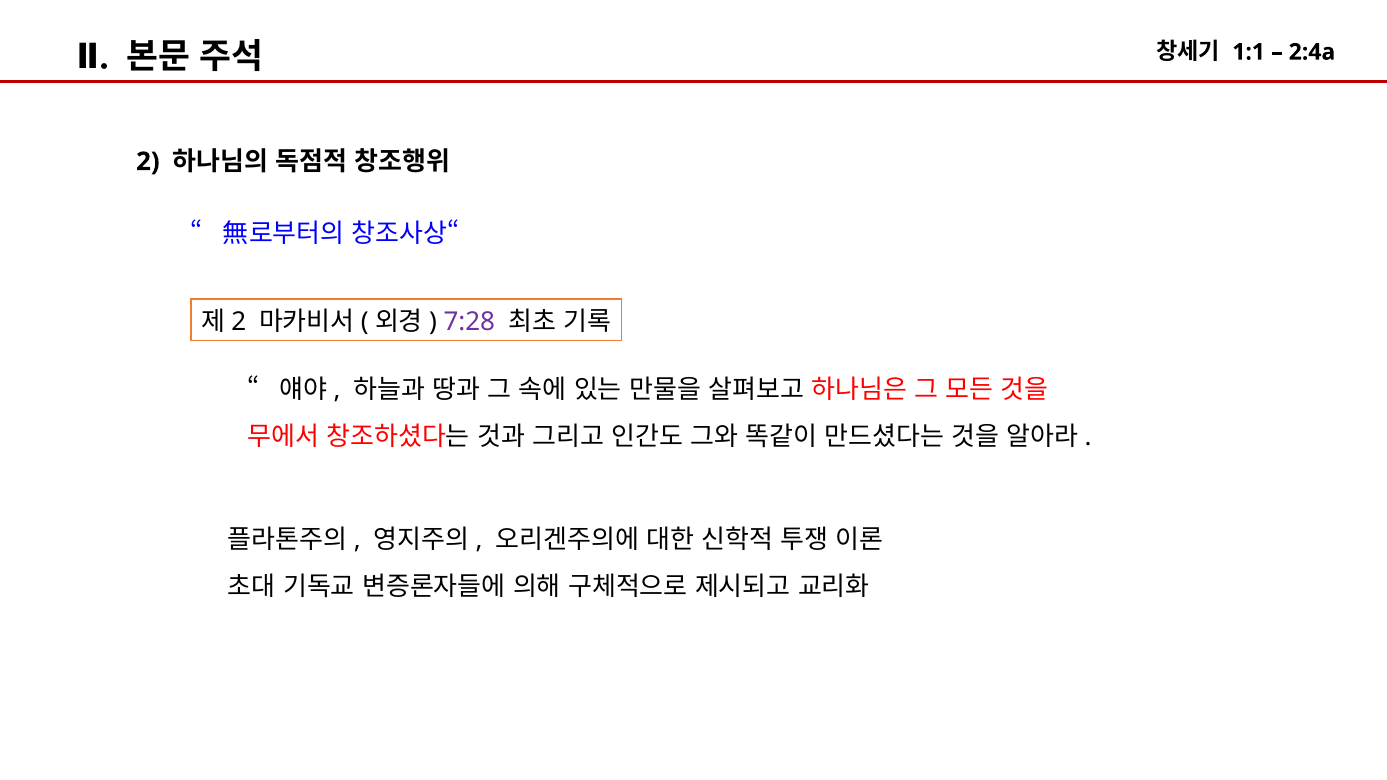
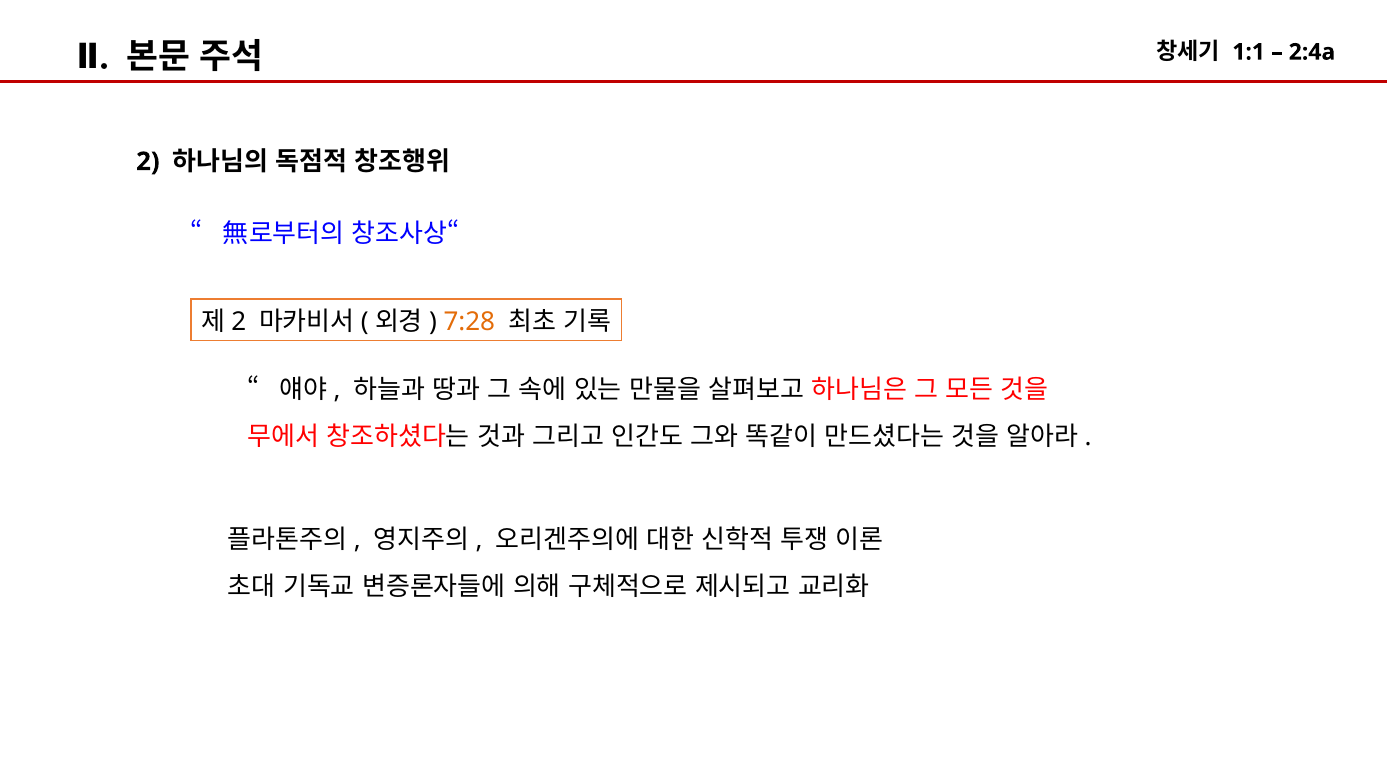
7:28 colour: purple -> orange (469, 322)
